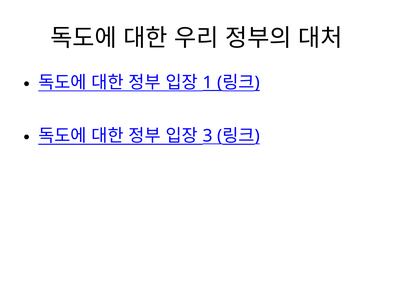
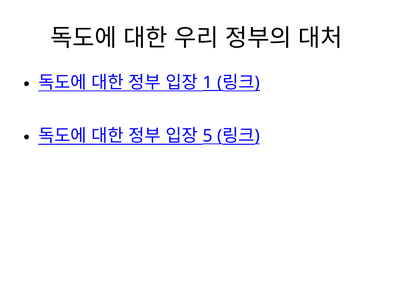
3: 3 -> 5 (208, 136)
